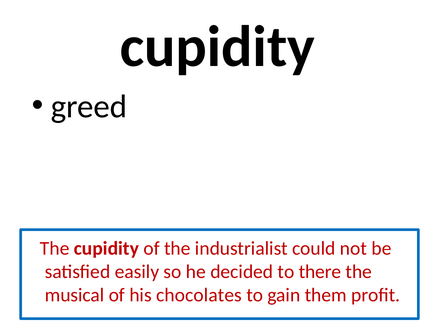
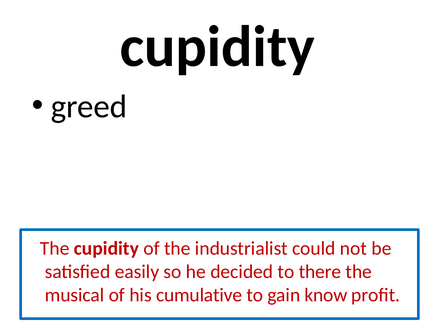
chocolates: chocolates -> cumulative (199, 295)
them: them -> know (326, 295)
